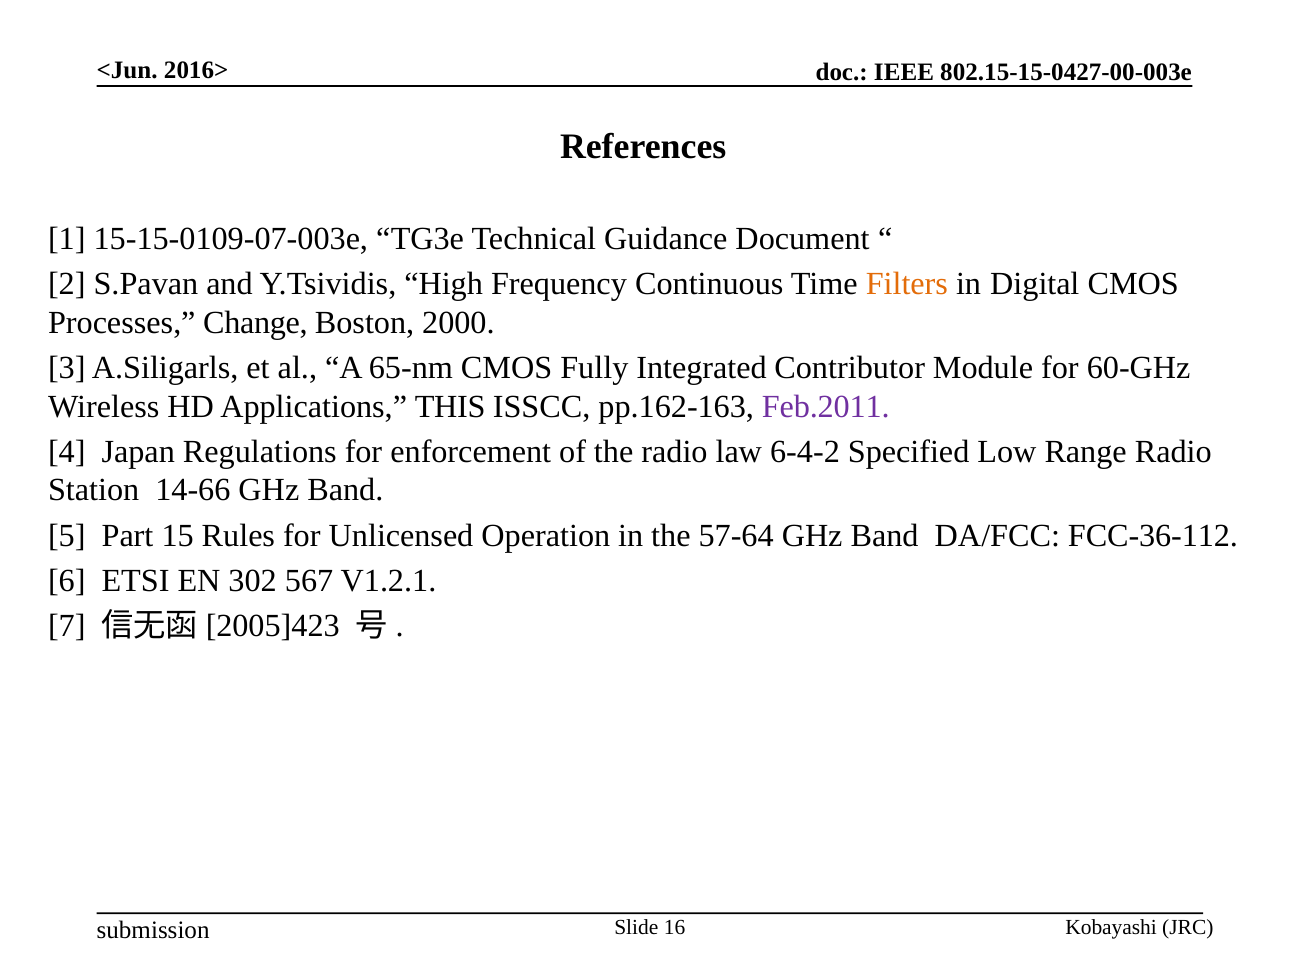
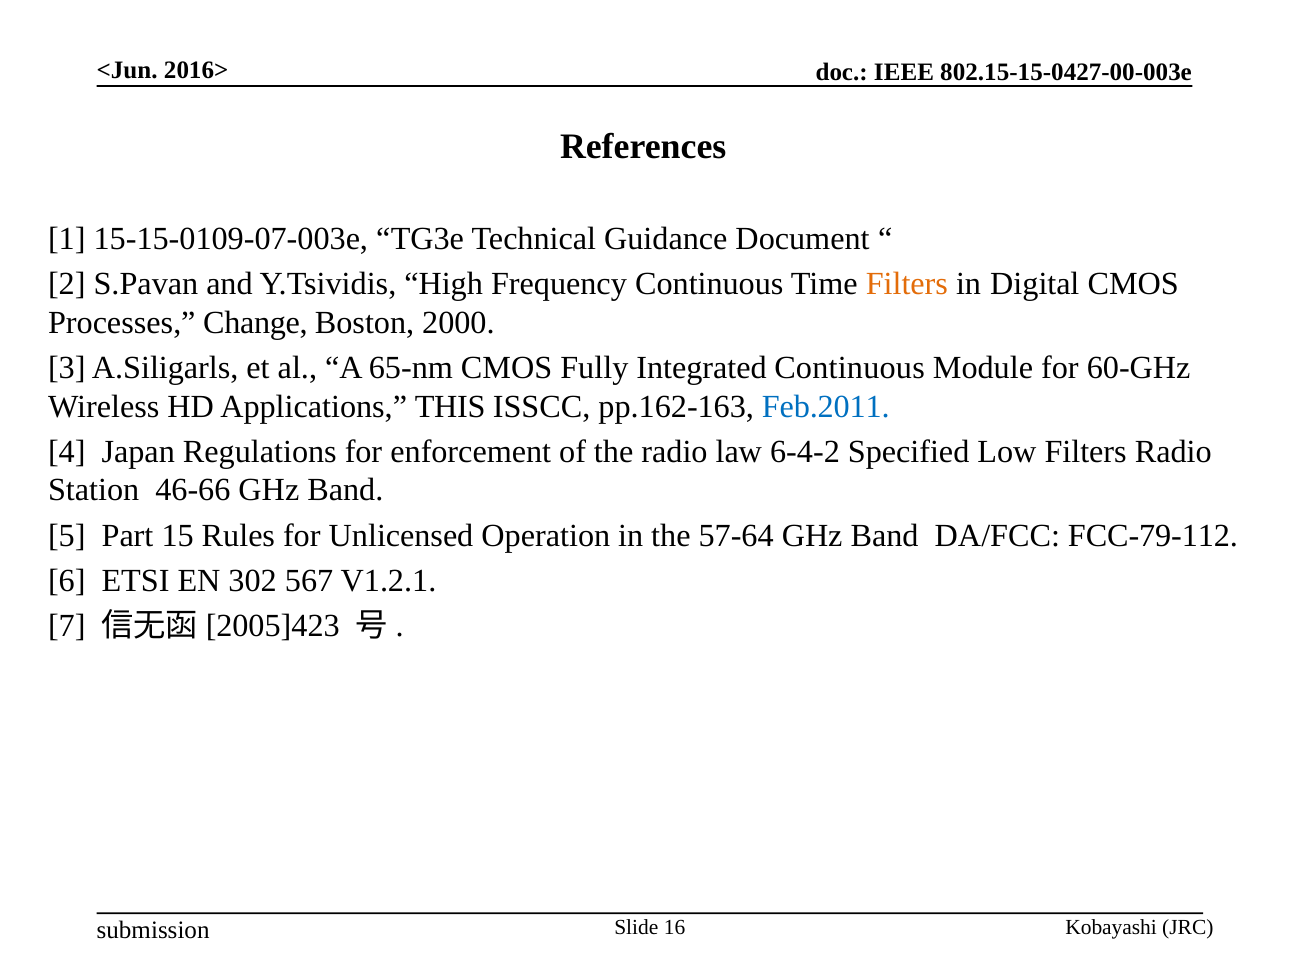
Integrated Contributor: Contributor -> Continuous (850, 368)
Feb.2011 colour: purple -> blue (826, 406)
Low Range: Range -> Filters (1086, 451)
14-66: 14-66 -> 46-66 (193, 490)
FCC-36-112: FCC-36-112 -> FCC-79-112 (1153, 535)
